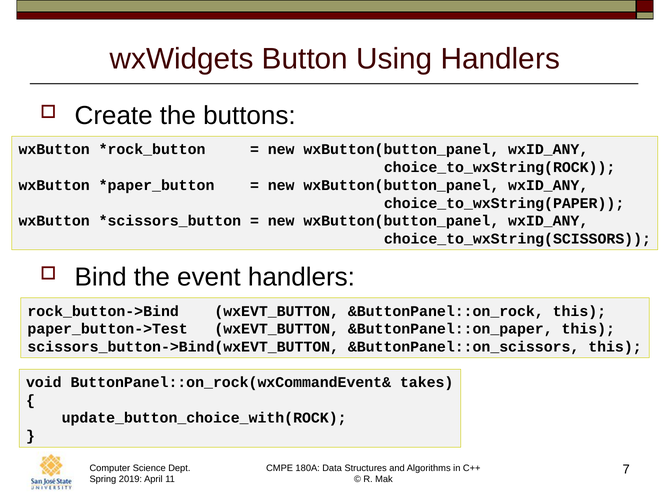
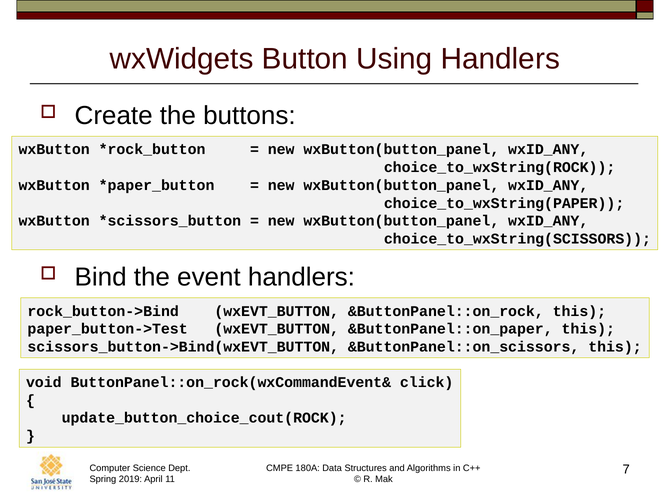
takes: takes -> click (427, 383)
update_button_choice_with(ROCK: update_button_choice_with(ROCK -> update_button_choice_cout(ROCK (204, 418)
